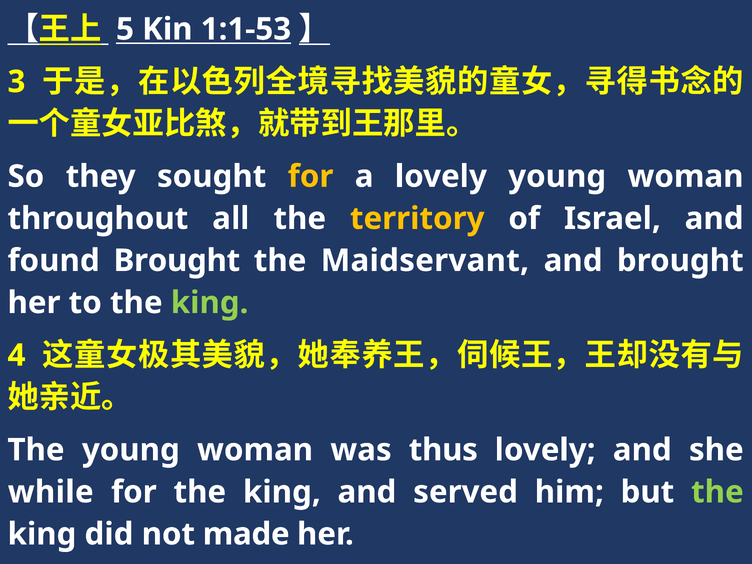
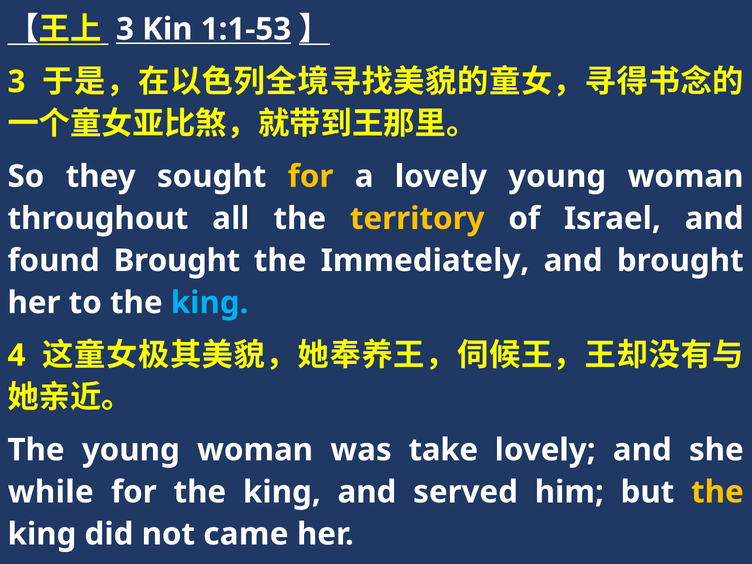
5: 5 -> 3 (125, 29)
Maidservant: Maidservant -> Immediately (425, 261)
king colour: light green -> light blue (210, 303)
thus: thus -> take (443, 450)
the colour: light green -> yellow (717, 492)
made: made -> came (246, 534)
